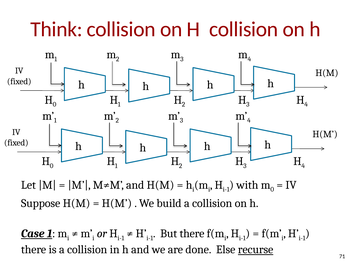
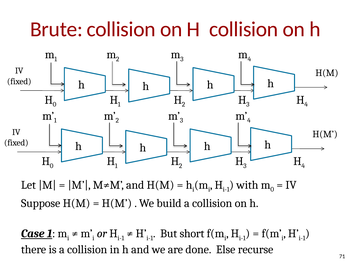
Think: Think -> Brute (56, 29)
But there: there -> short (192, 234)
recurse underline: present -> none (256, 250)
